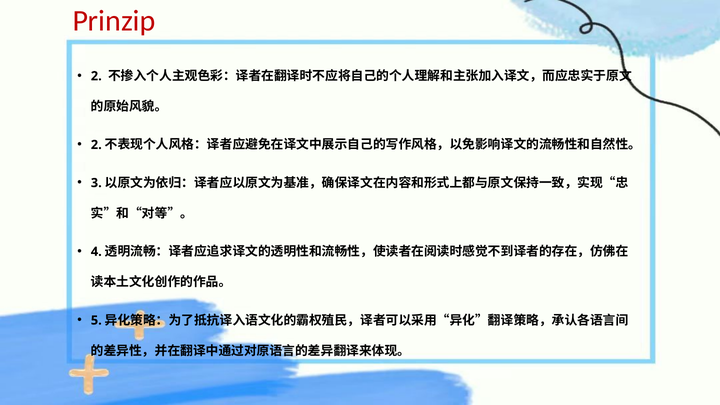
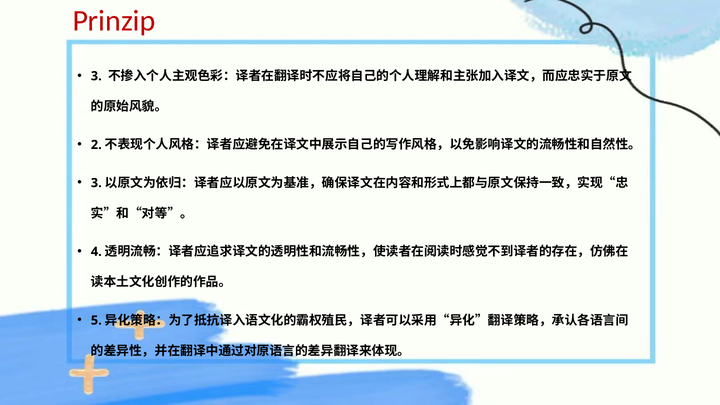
2: 2 -> 3 (96, 76)
